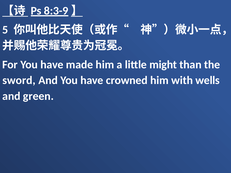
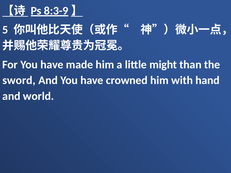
wells: wells -> hand (208, 80)
green: green -> world (38, 96)
